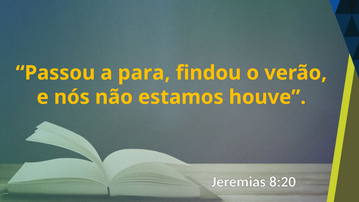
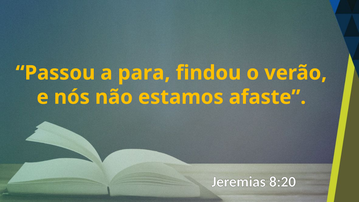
houve: houve -> afaste (267, 97)
